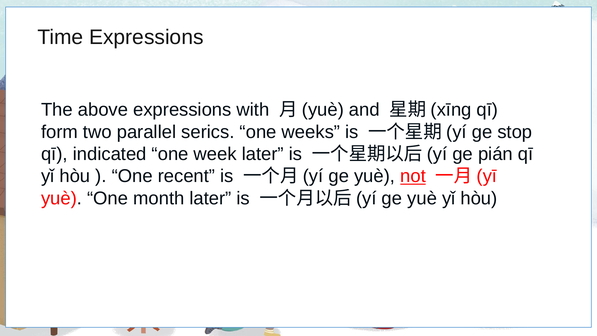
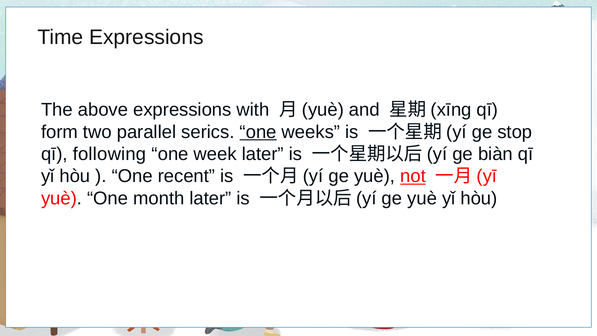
one underline: none -> present (258, 132)
indicated: indicated -> following (110, 154)
pián: pián -> biàn (495, 154)
